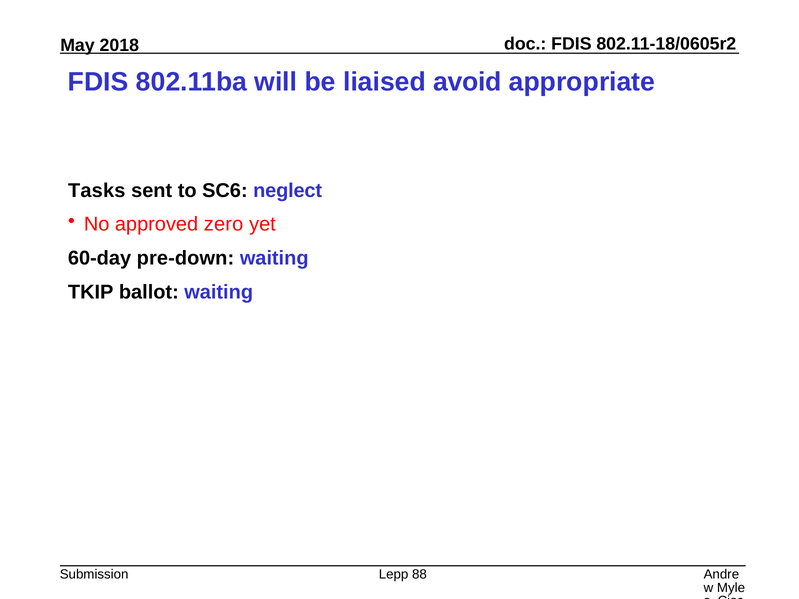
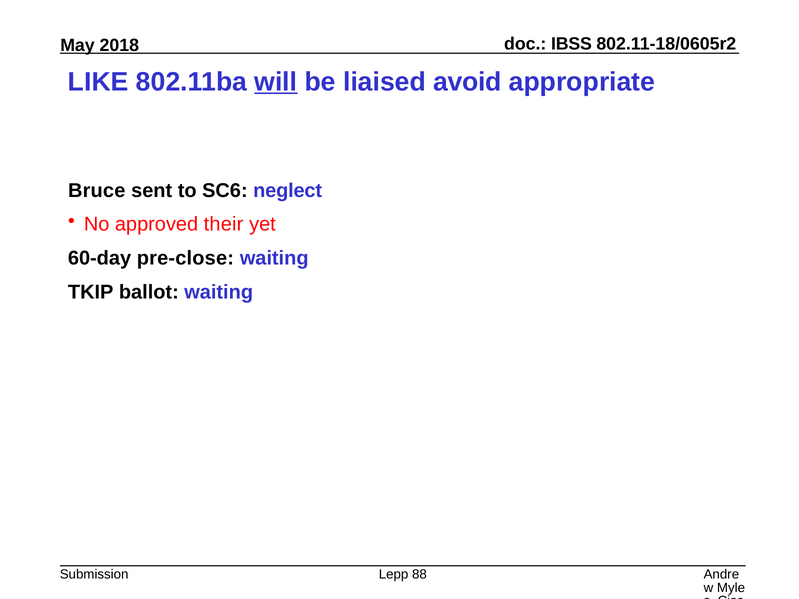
FDIS: FDIS -> IBSS (572, 44)
FDIS: FDIS -> LIKE (98, 82)
will underline: none -> present (276, 82)
Tasks: Tasks -> Bruce (97, 191)
zero: zero -> their (224, 224)
pre-down: pre-down -> pre-close (185, 258)
